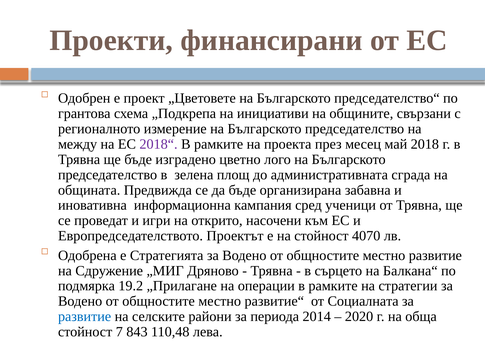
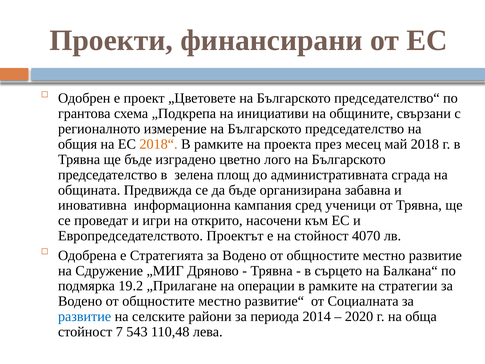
между: между -> общия (78, 144)
2018“ colour: purple -> orange (158, 144)
843: 843 -> 543 (137, 332)
